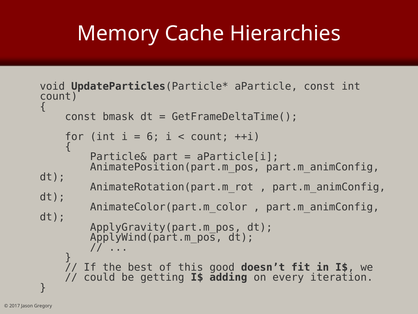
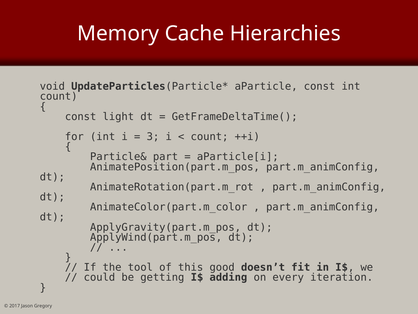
bmask: bmask -> light (118, 116)
6: 6 -> 3 (153, 137)
best: best -> tool (140, 267)
